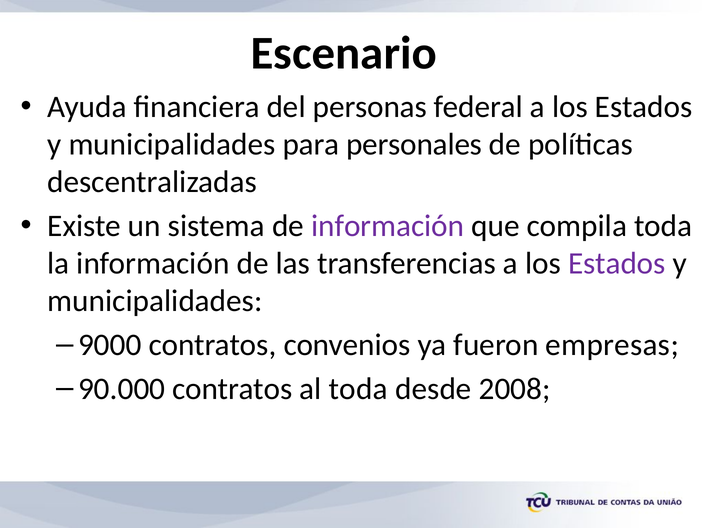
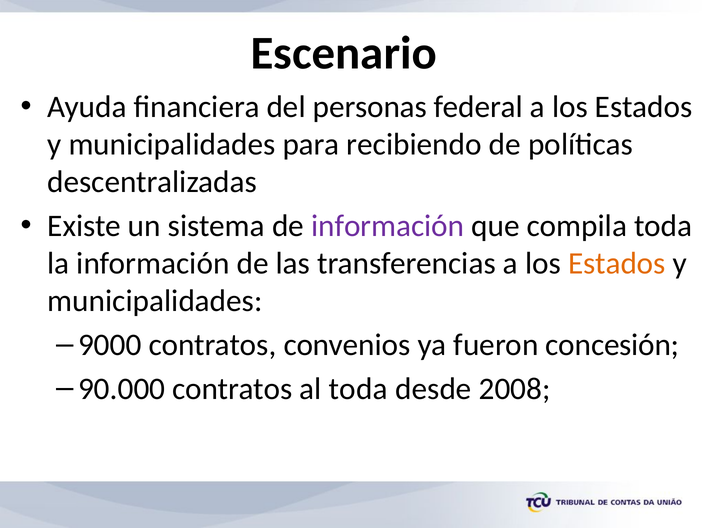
personales: personales -> recibiendo (414, 145)
Estados colour: purple -> orange (617, 264)
empresas: empresas -> concesión (612, 345)
